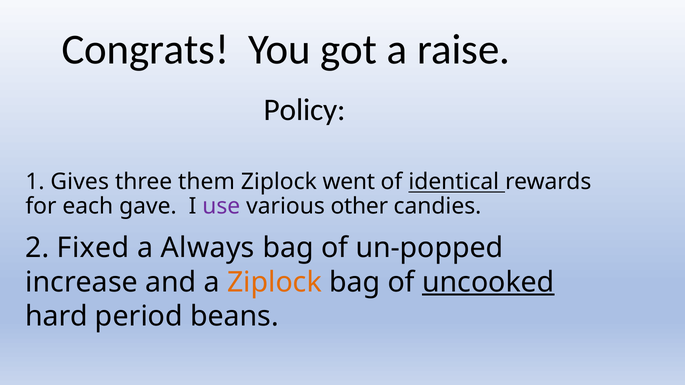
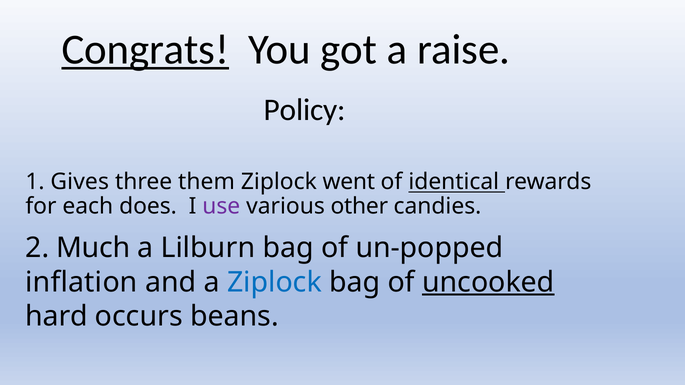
Congrats underline: none -> present (145, 50)
gave: gave -> does (148, 206)
Fixed: Fixed -> Much (93, 248)
Always: Always -> Lilburn (208, 248)
increase: increase -> inflation (81, 282)
Ziplock colour: orange -> blue (274, 282)
period: period -> occurs (139, 317)
